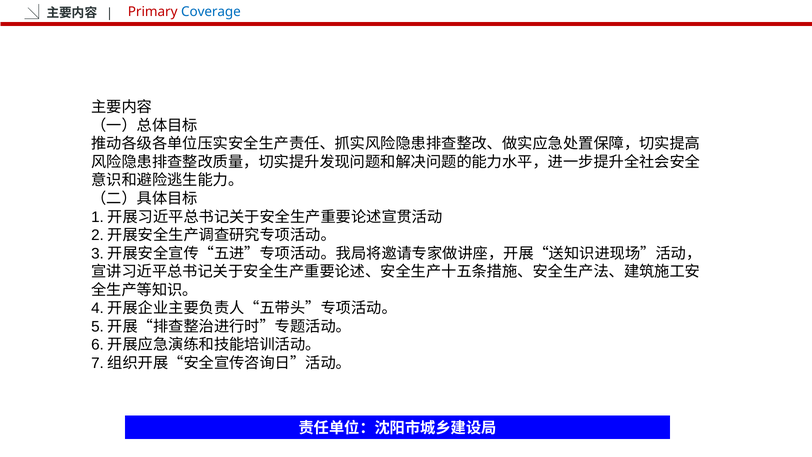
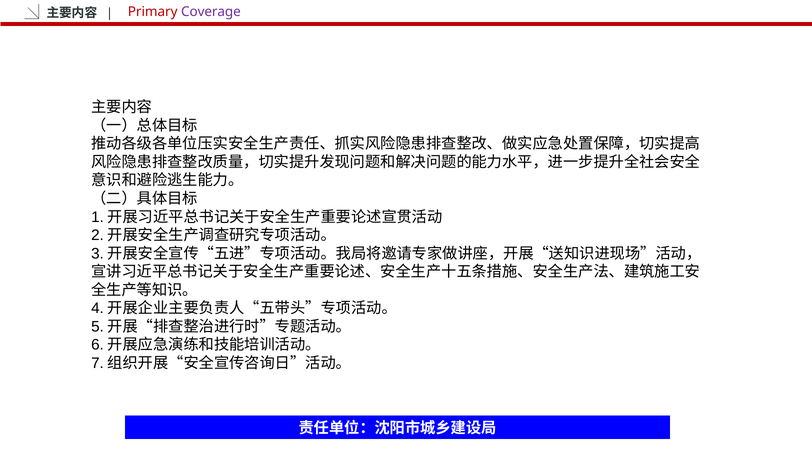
Coverage colour: blue -> purple (211, 12)
